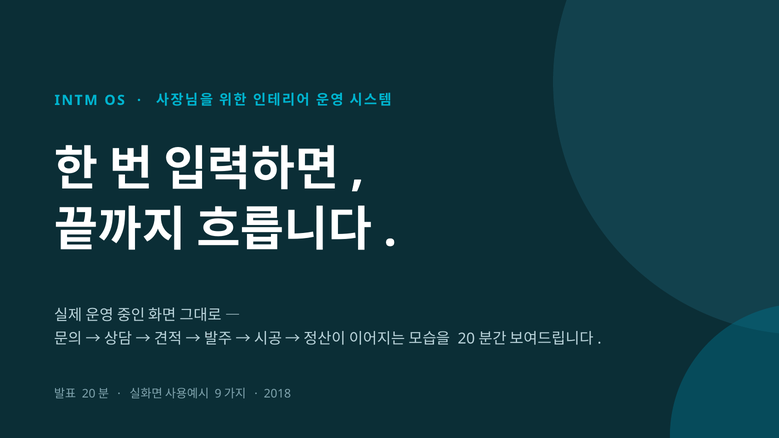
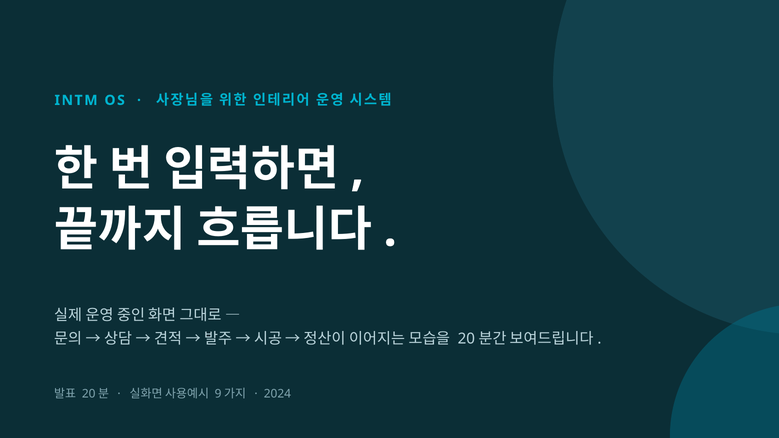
2018: 2018 -> 2024 (277, 394)
